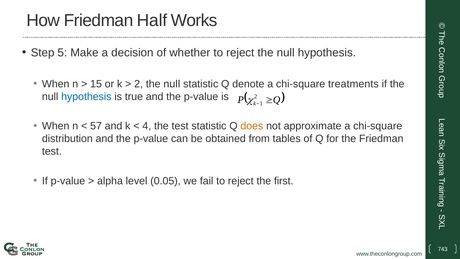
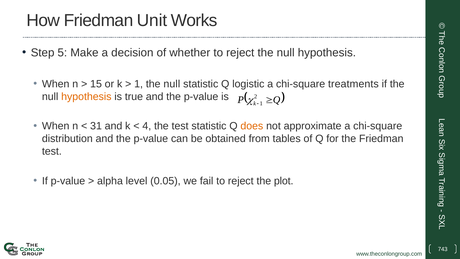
Half: Half -> Unit (152, 20)
2: 2 -> 1 (139, 84)
denote: denote -> logistic (248, 84)
hypothesis colour: blue -> orange (86, 97)
57: 57 -> 31 (96, 126)
first: first -> plot (284, 181)
